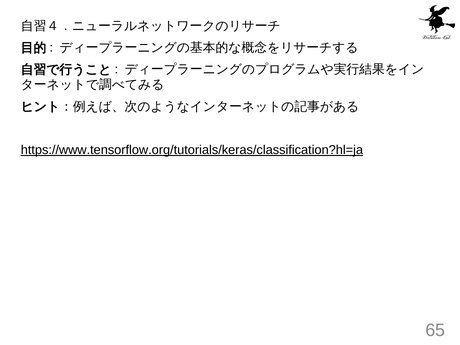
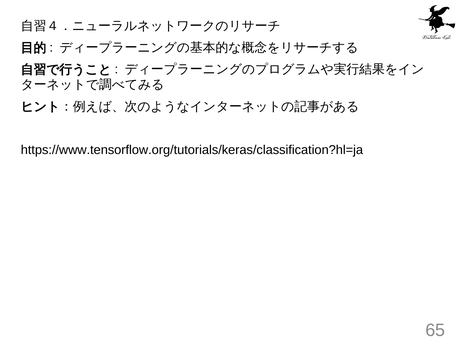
https://www.tensorflow.org/tutorials/keras/classification?hl=ja underline: present -> none (192, 150)
